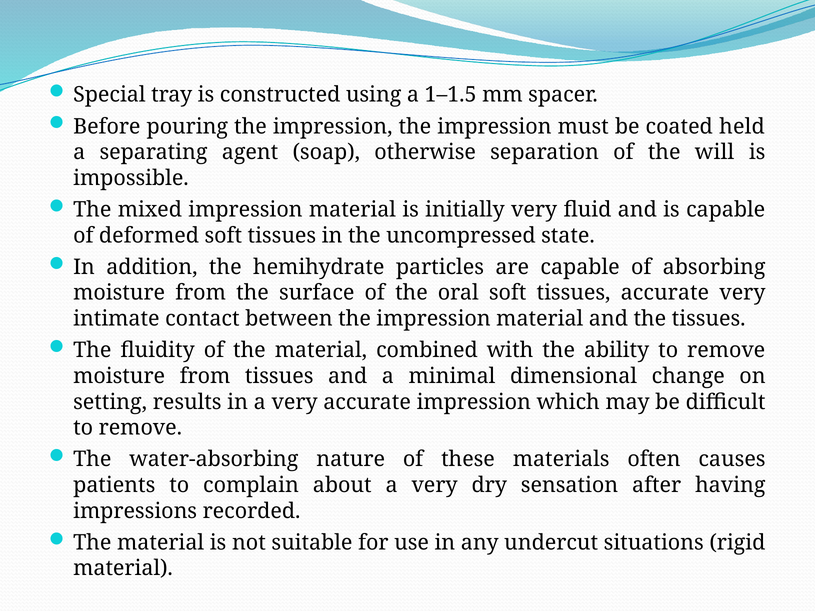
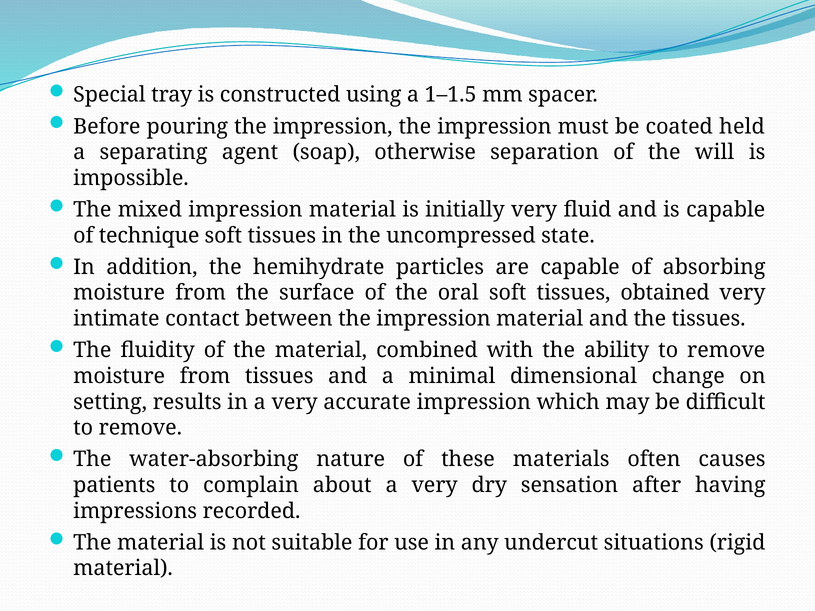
deformed: deformed -> technique (149, 236)
tissues accurate: accurate -> obtained (665, 293)
